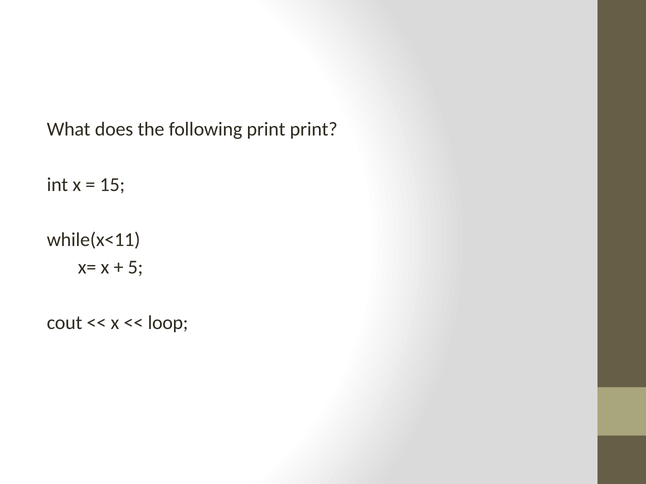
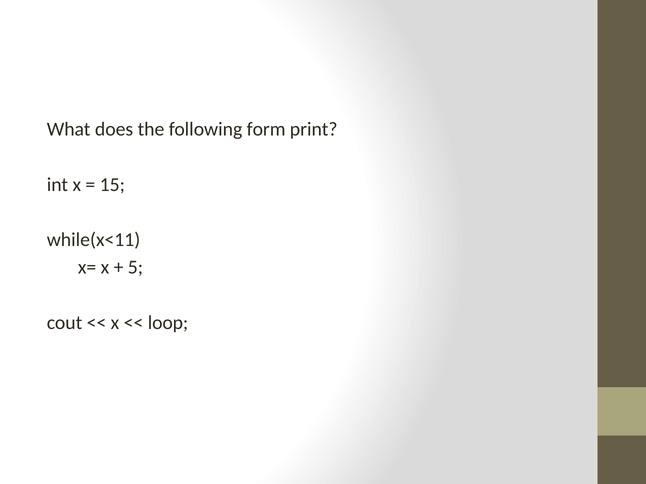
following print: print -> form (266, 130)
